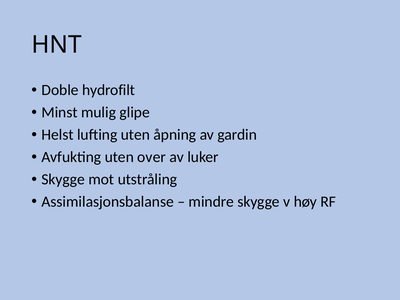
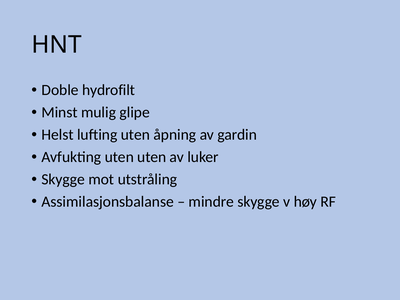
uten over: over -> uten (152, 157)
